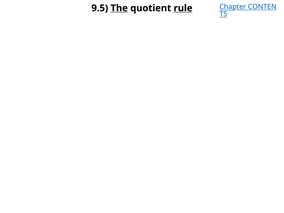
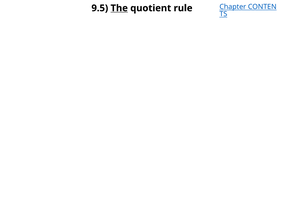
rule underline: present -> none (183, 8)
